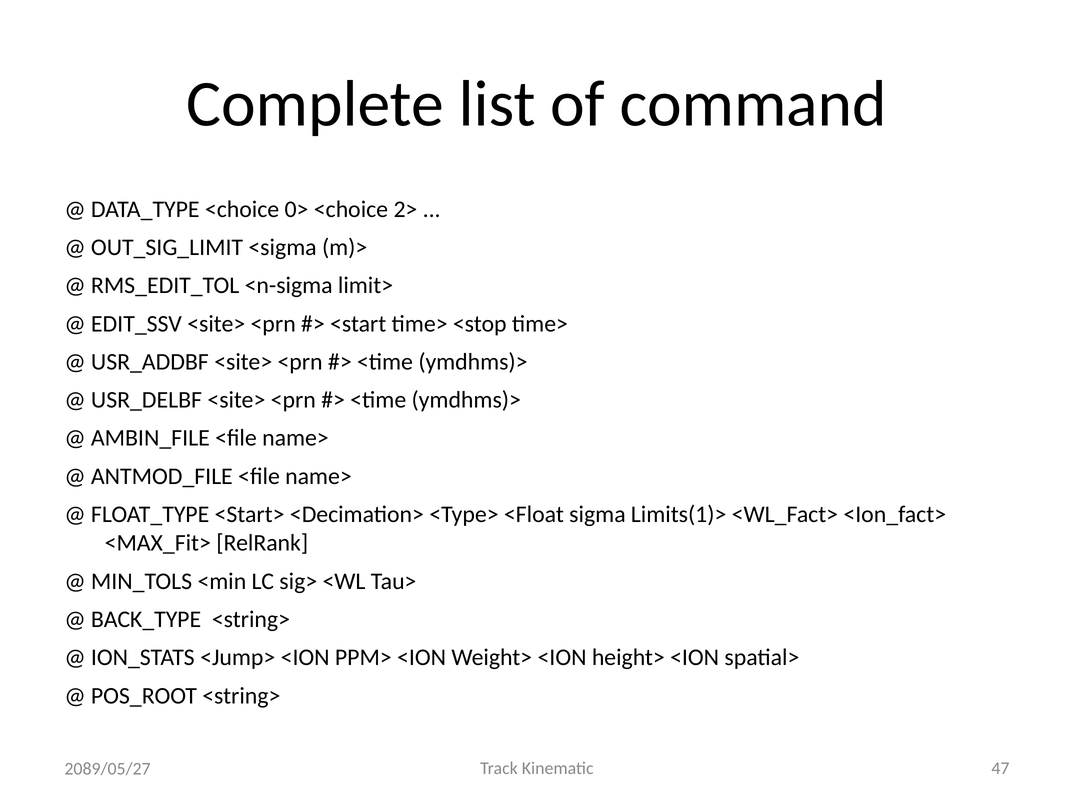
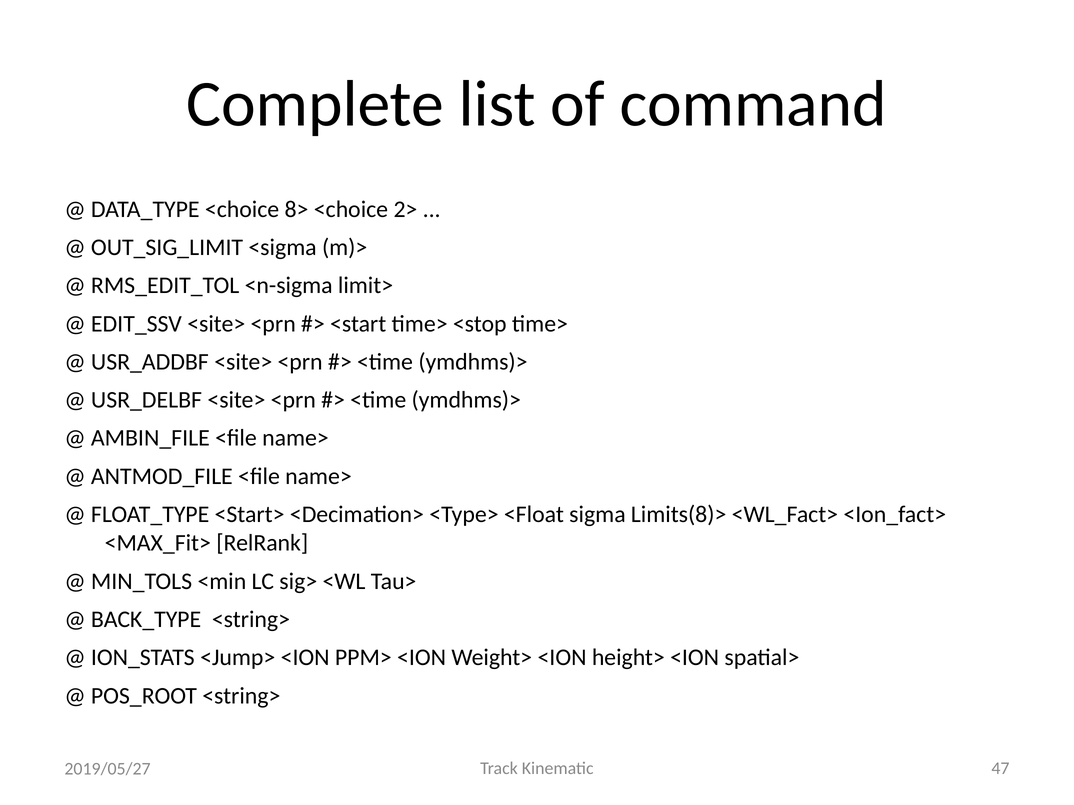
0>: 0> -> 8> (296, 209)
Limits(1)>: Limits(1)> -> Limits(8)> (679, 515)
2089/05/27: 2089/05/27 -> 2019/05/27 (108, 769)
